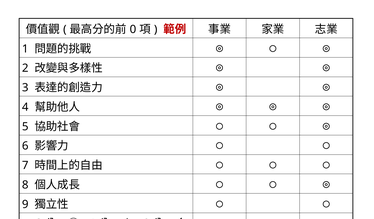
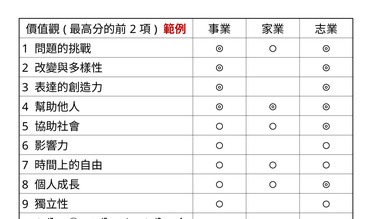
0: 0 -> 2 (133, 29)
